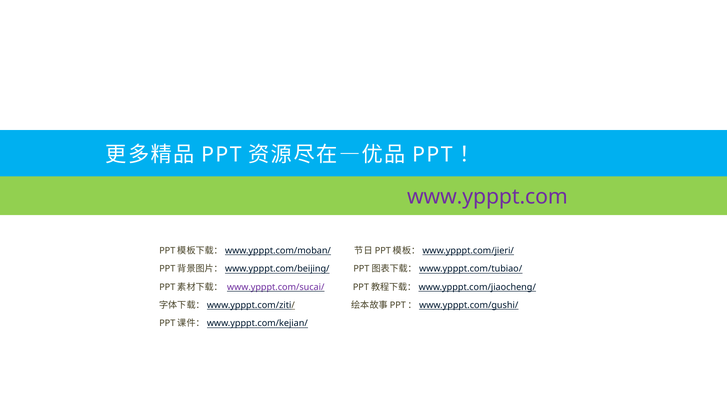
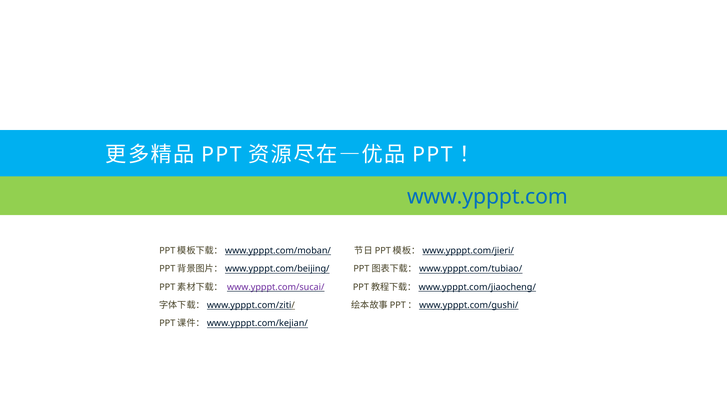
www.ypppt.com colour: purple -> blue (487, 197)
